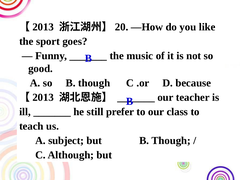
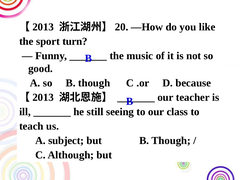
goes: goes -> turn (75, 41)
prefer: prefer -> seeing (120, 112)
